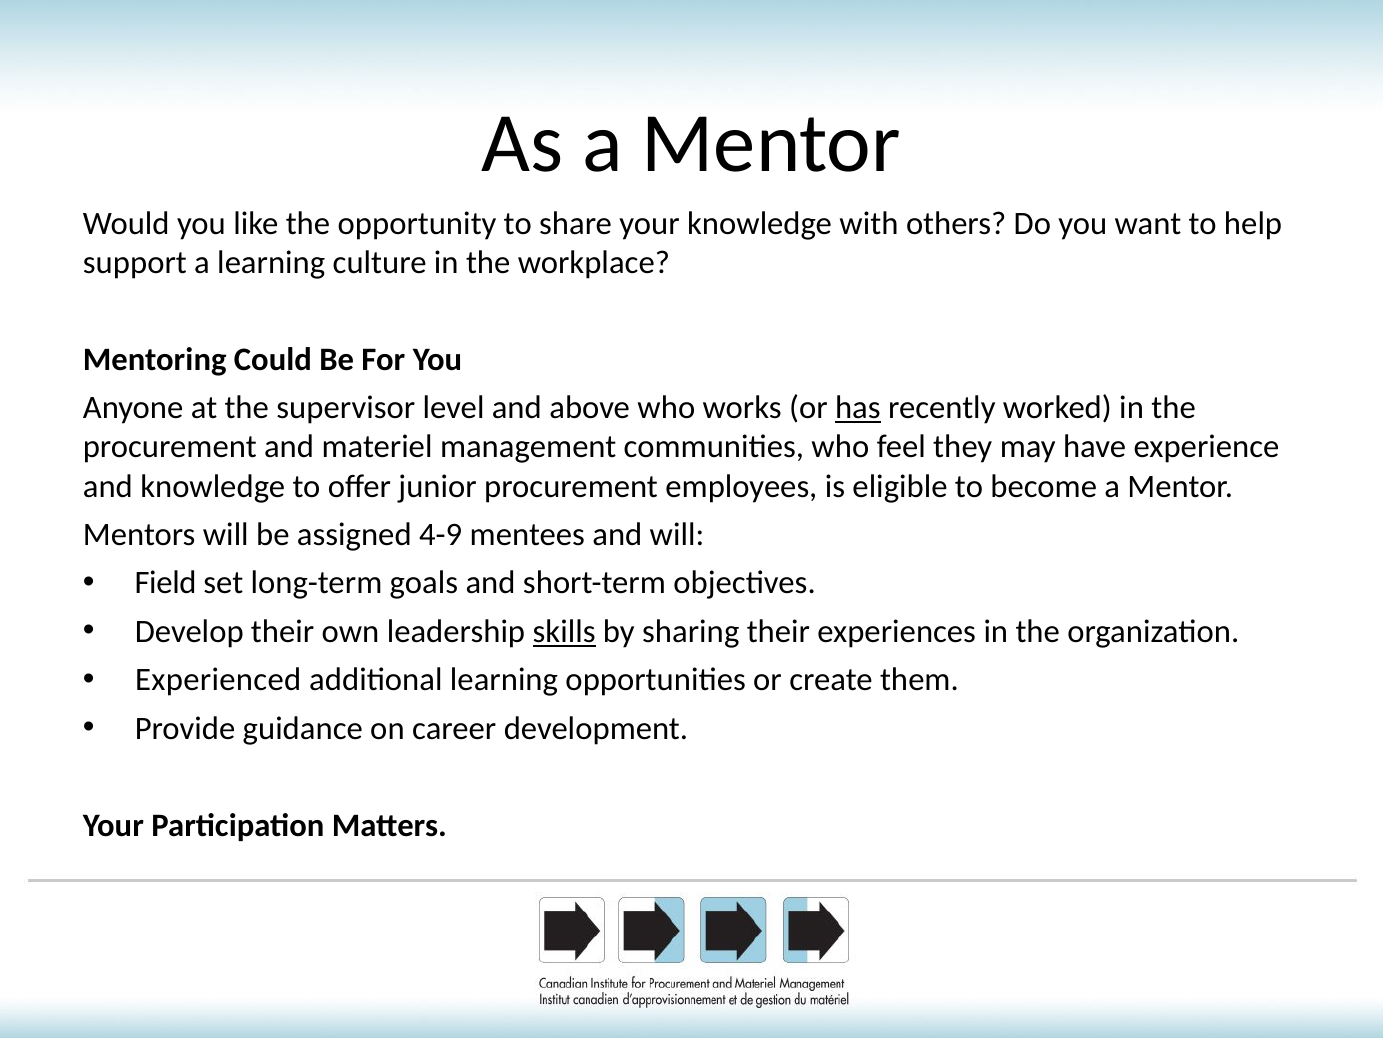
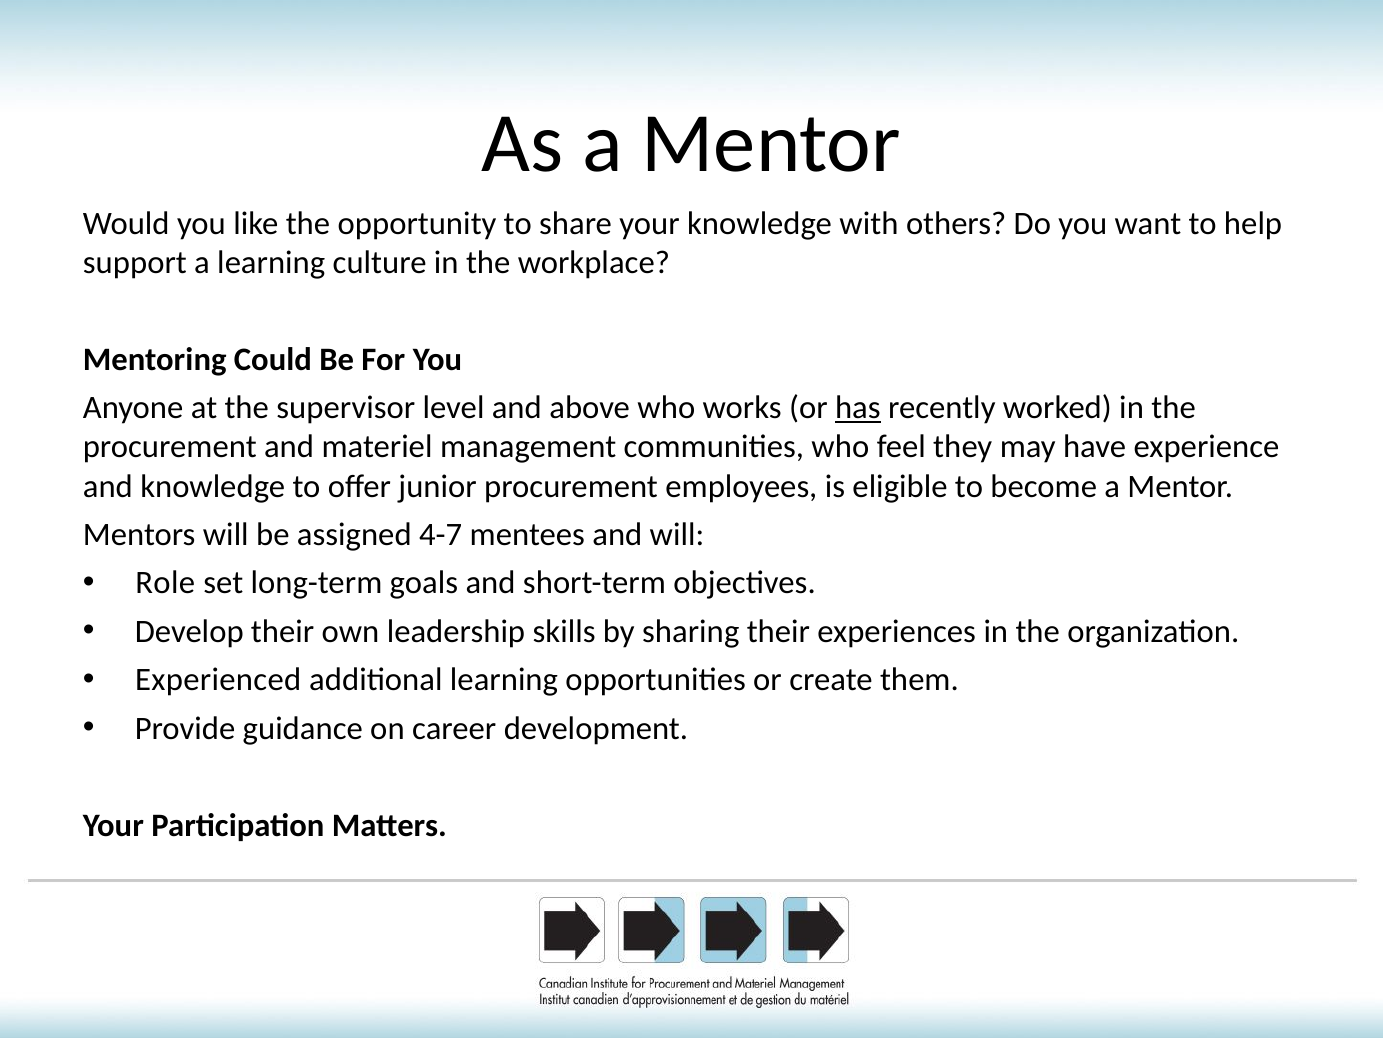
4-9: 4-9 -> 4-7 (441, 534)
Field: Field -> Role (165, 583)
skills underline: present -> none (564, 631)
